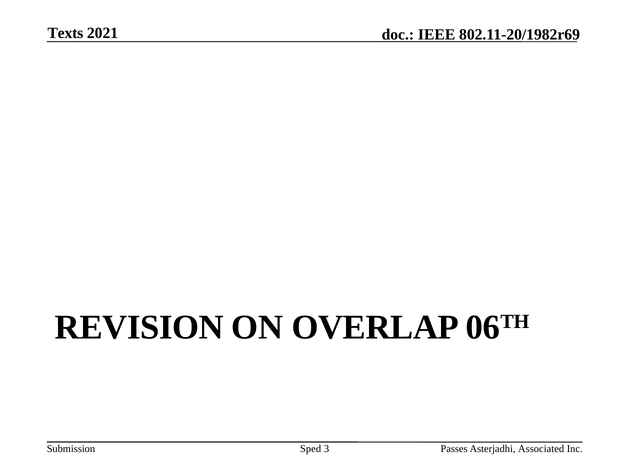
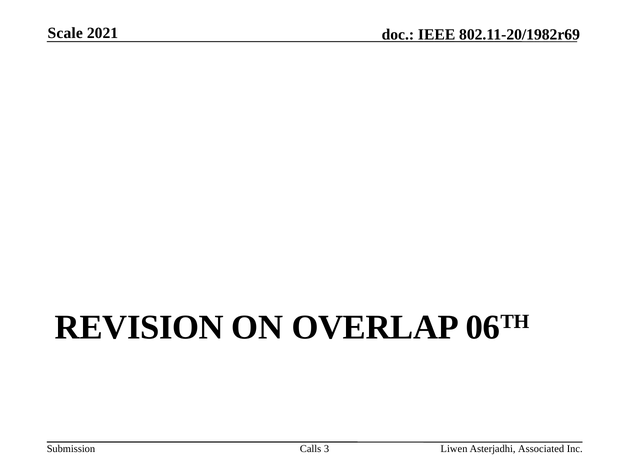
Texts: Texts -> Scale (65, 33)
Sped: Sped -> Calls (311, 449)
Passes: Passes -> Liwen (454, 449)
